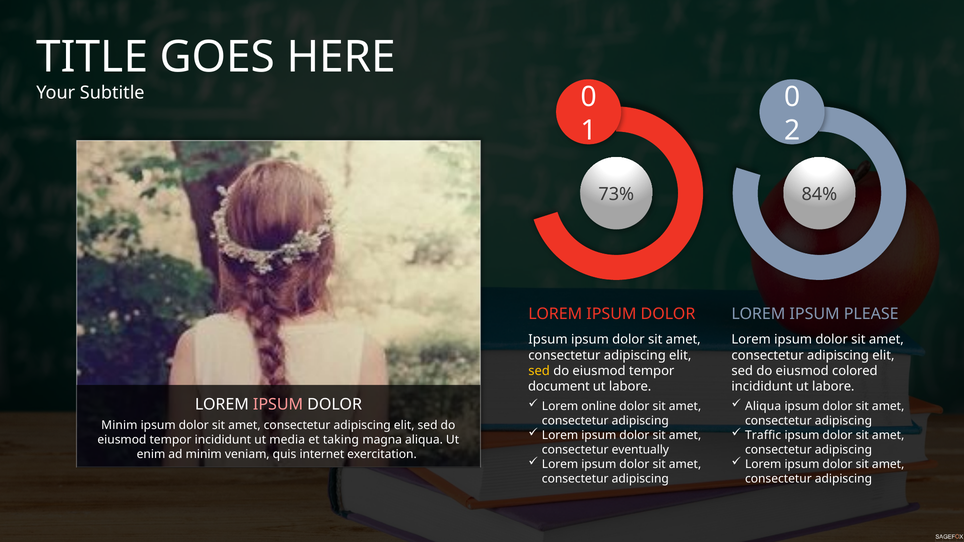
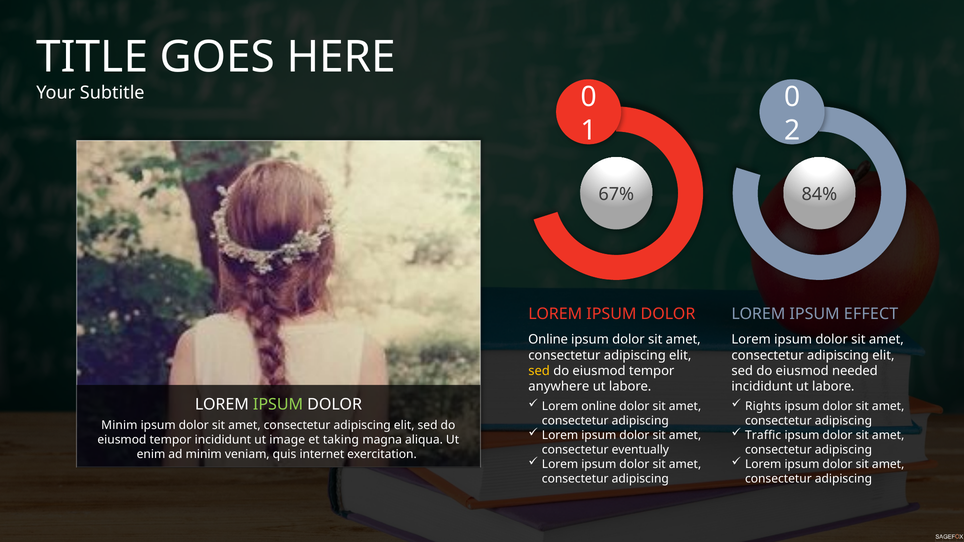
73%: 73% -> 67% (616, 195)
PLEASE: PLEASE -> EFFECT (871, 314)
Ipsum: Ipsum -> Online (548, 340)
colored: colored -> needed (855, 371)
document: document -> anywhere (559, 387)
IPSUM colour: pink -> light green (278, 405)
Aliqua: Aliqua -> Rights (763, 407)
media: media -> image (287, 440)
